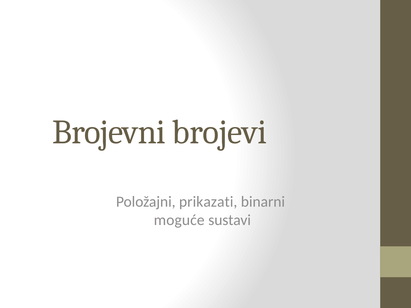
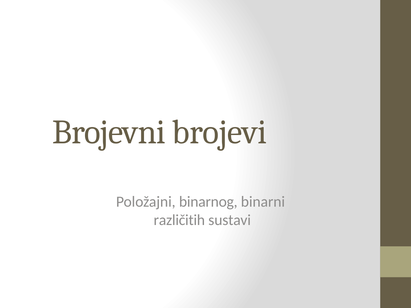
prikazati: prikazati -> binarnog (208, 202)
moguće: moguće -> različitih (179, 220)
